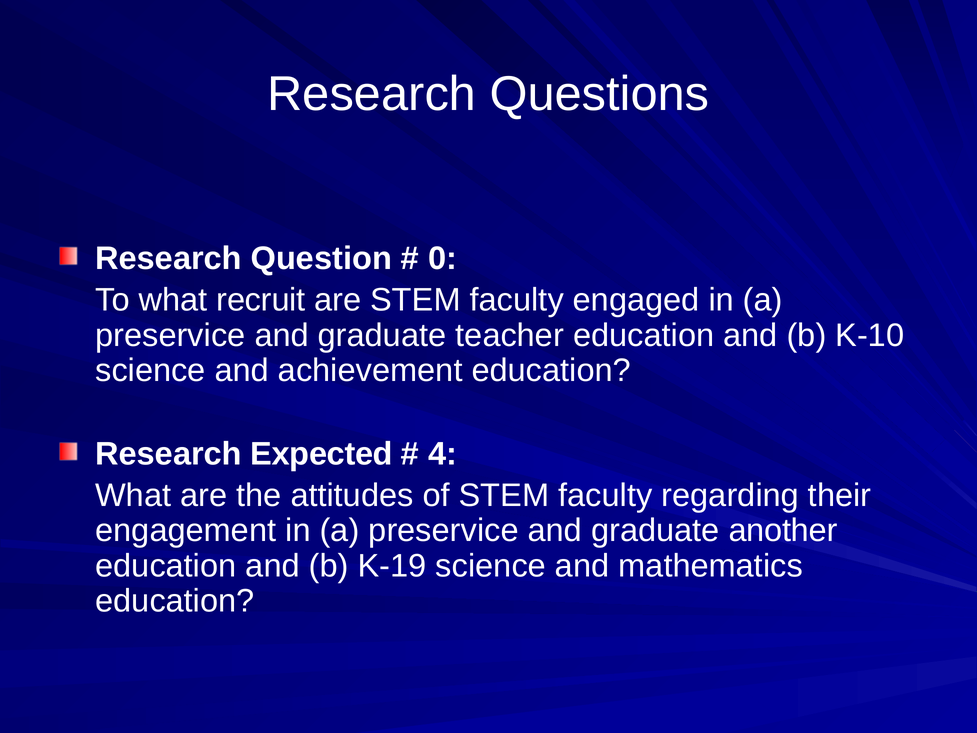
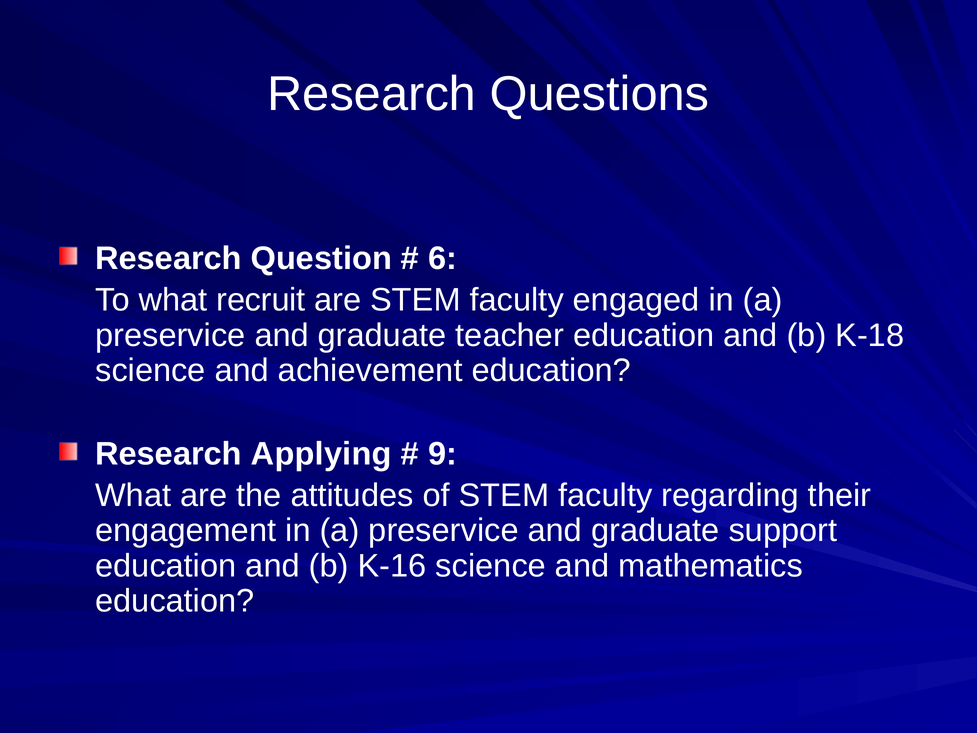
0: 0 -> 6 (443, 258)
K-10: K-10 -> K-18 (870, 335)
Expected: Expected -> Applying (321, 454)
4: 4 -> 9 (443, 454)
another: another -> support (783, 530)
K-19: K-19 -> K-16 (392, 566)
